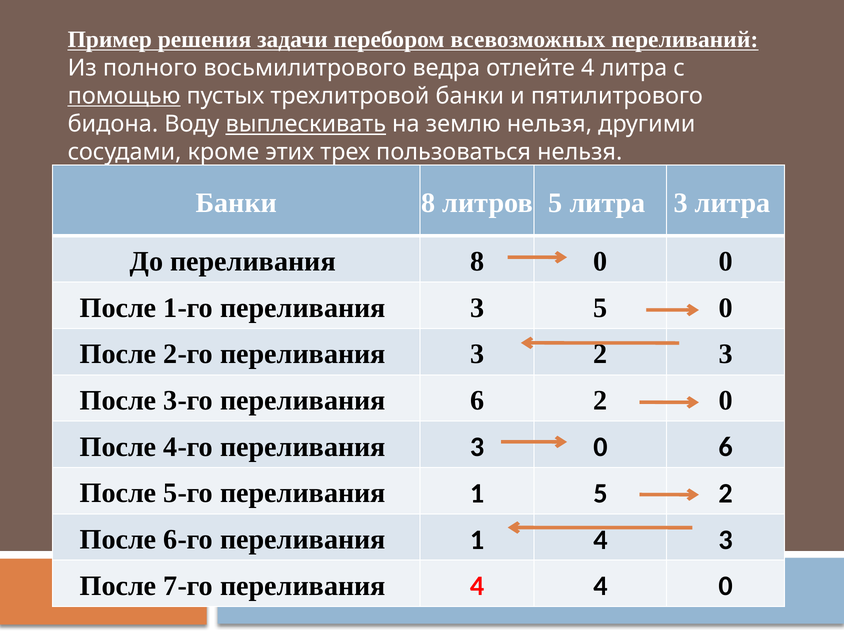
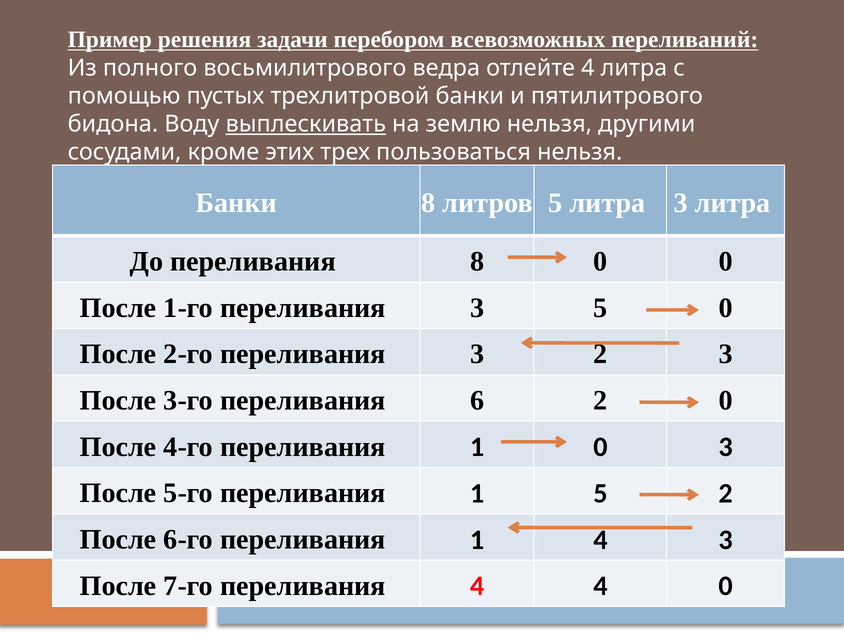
помощью underline: present -> none (124, 96)
4-го переливания 3: 3 -> 1 (477, 447)
0 6: 6 -> 3 (726, 447)
